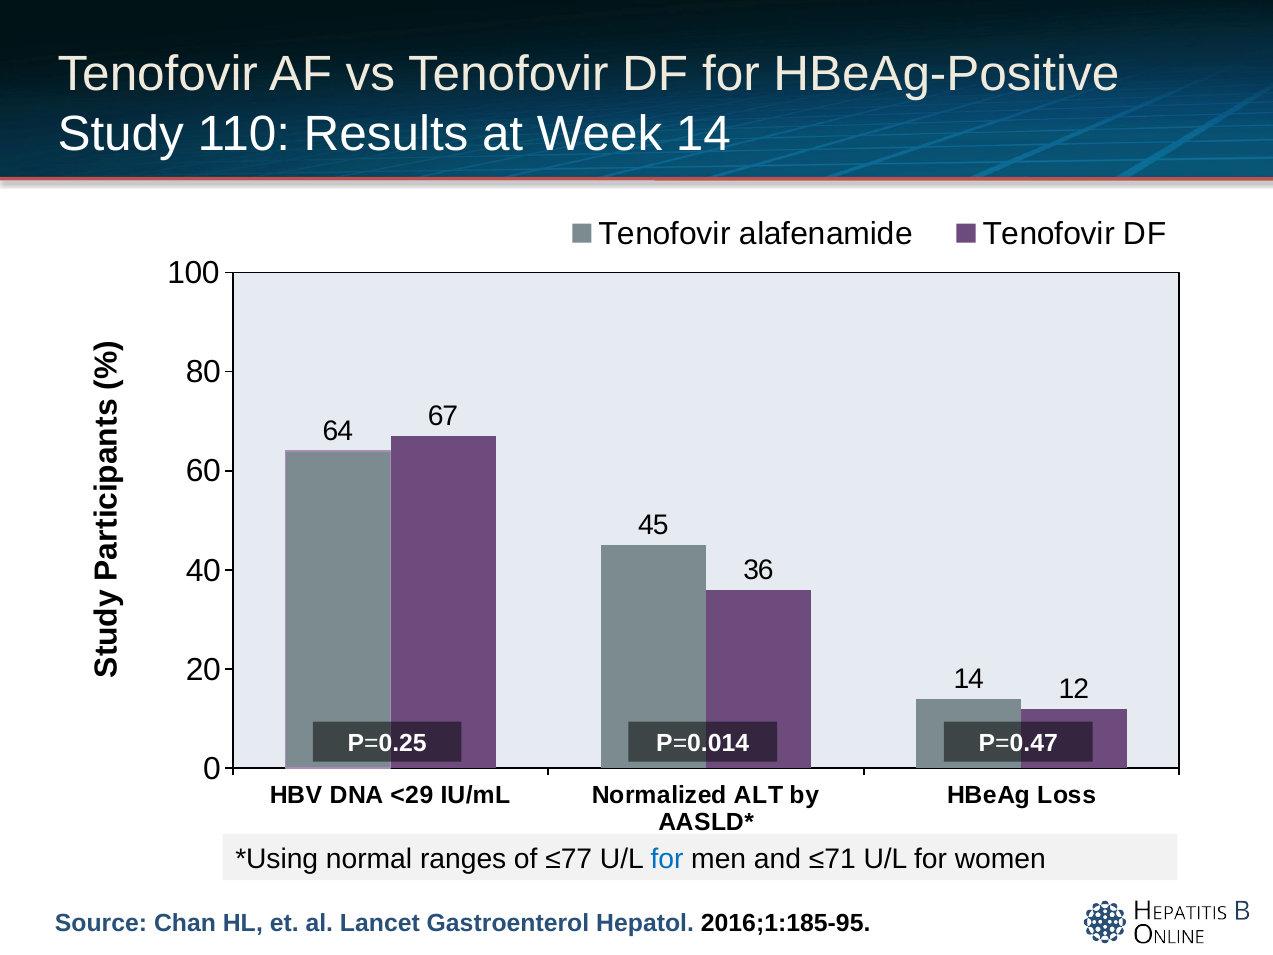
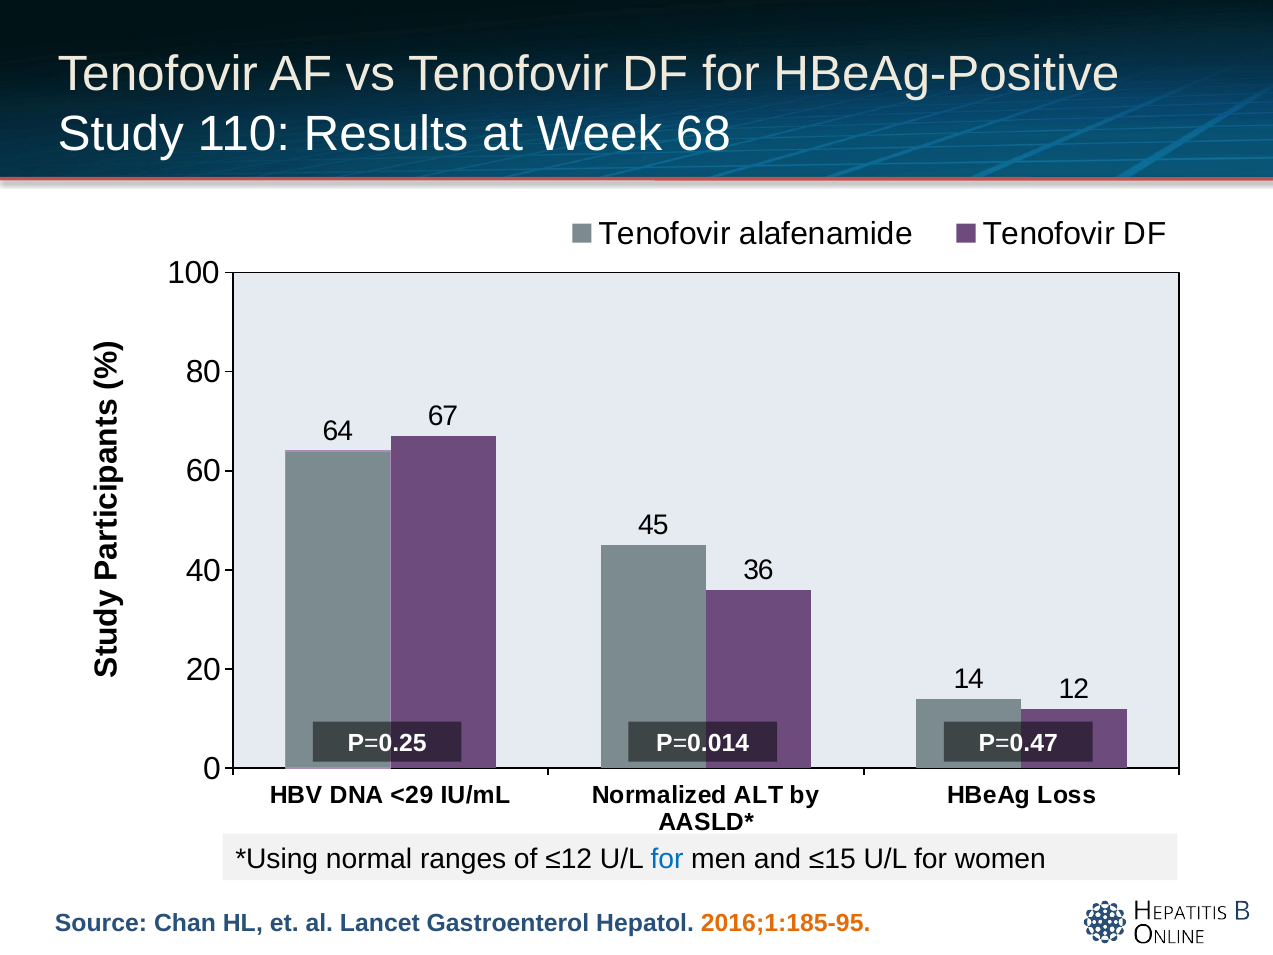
Week 14: 14 -> 68 (703, 134)
≤77: ≤77 -> ≤12 (569, 859)
≤71: ≤71 -> ≤15 (832, 859)
2016;1:185-95 colour: black -> orange (786, 924)
